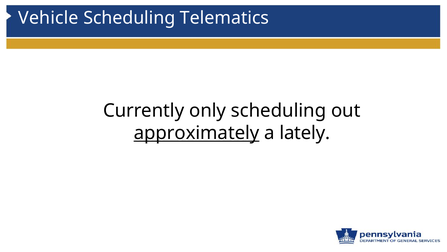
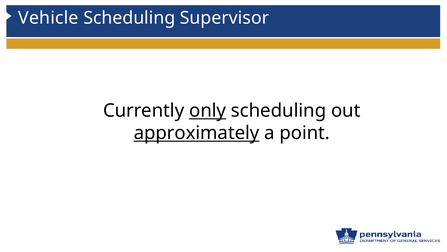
Telematics: Telematics -> Supervisor (224, 18)
only underline: none -> present (208, 110)
lately: lately -> point (305, 133)
